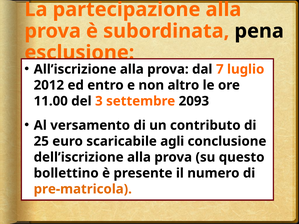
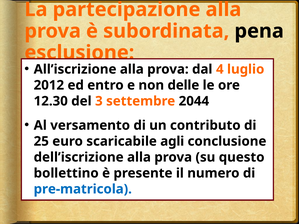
7: 7 -> 4 (220, 69)
altro: altro -> delle (183, 85)
11.00: 11.00 -> 12.30 (51, 101)
2093: 2093 -> 2044 (194, 101)
pre-matricola colour: orange -> blue (83, 189)
